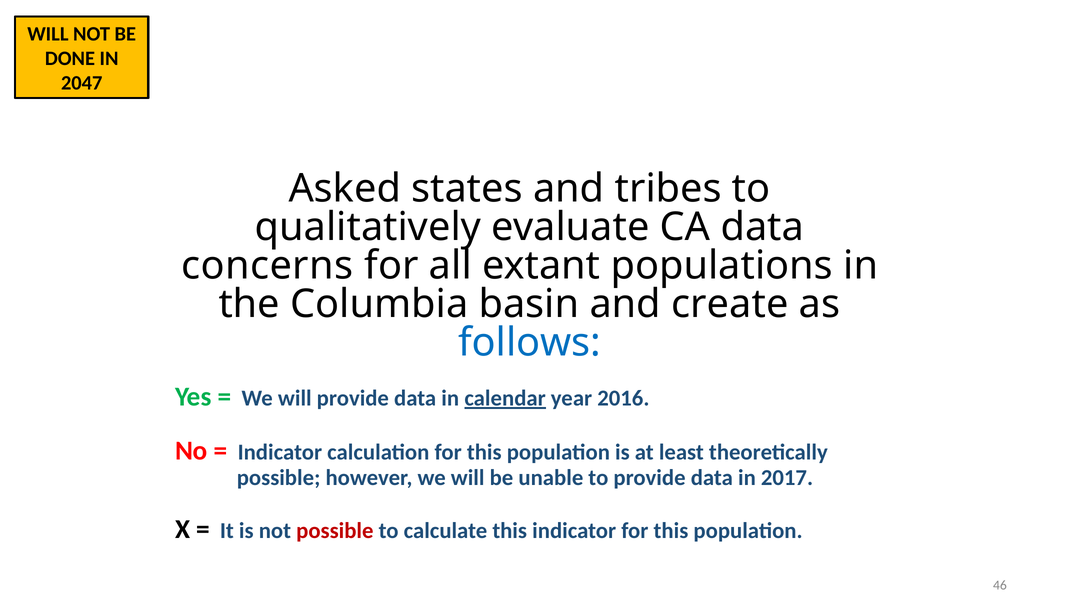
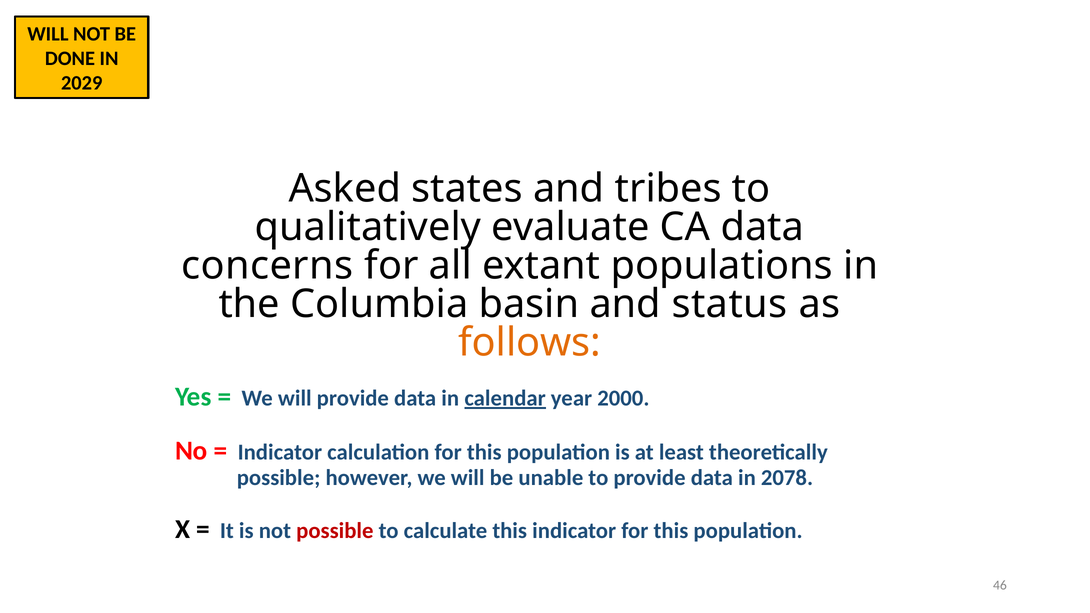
2047: 2047 -> 2029 (82, 83)
create: create -> status (730, 304)
follows colour: blue -> orange (530, 343)
2016: 2016 -> 2000 (623, 398)
2017: 2017 -> 2078 (787, 478)
